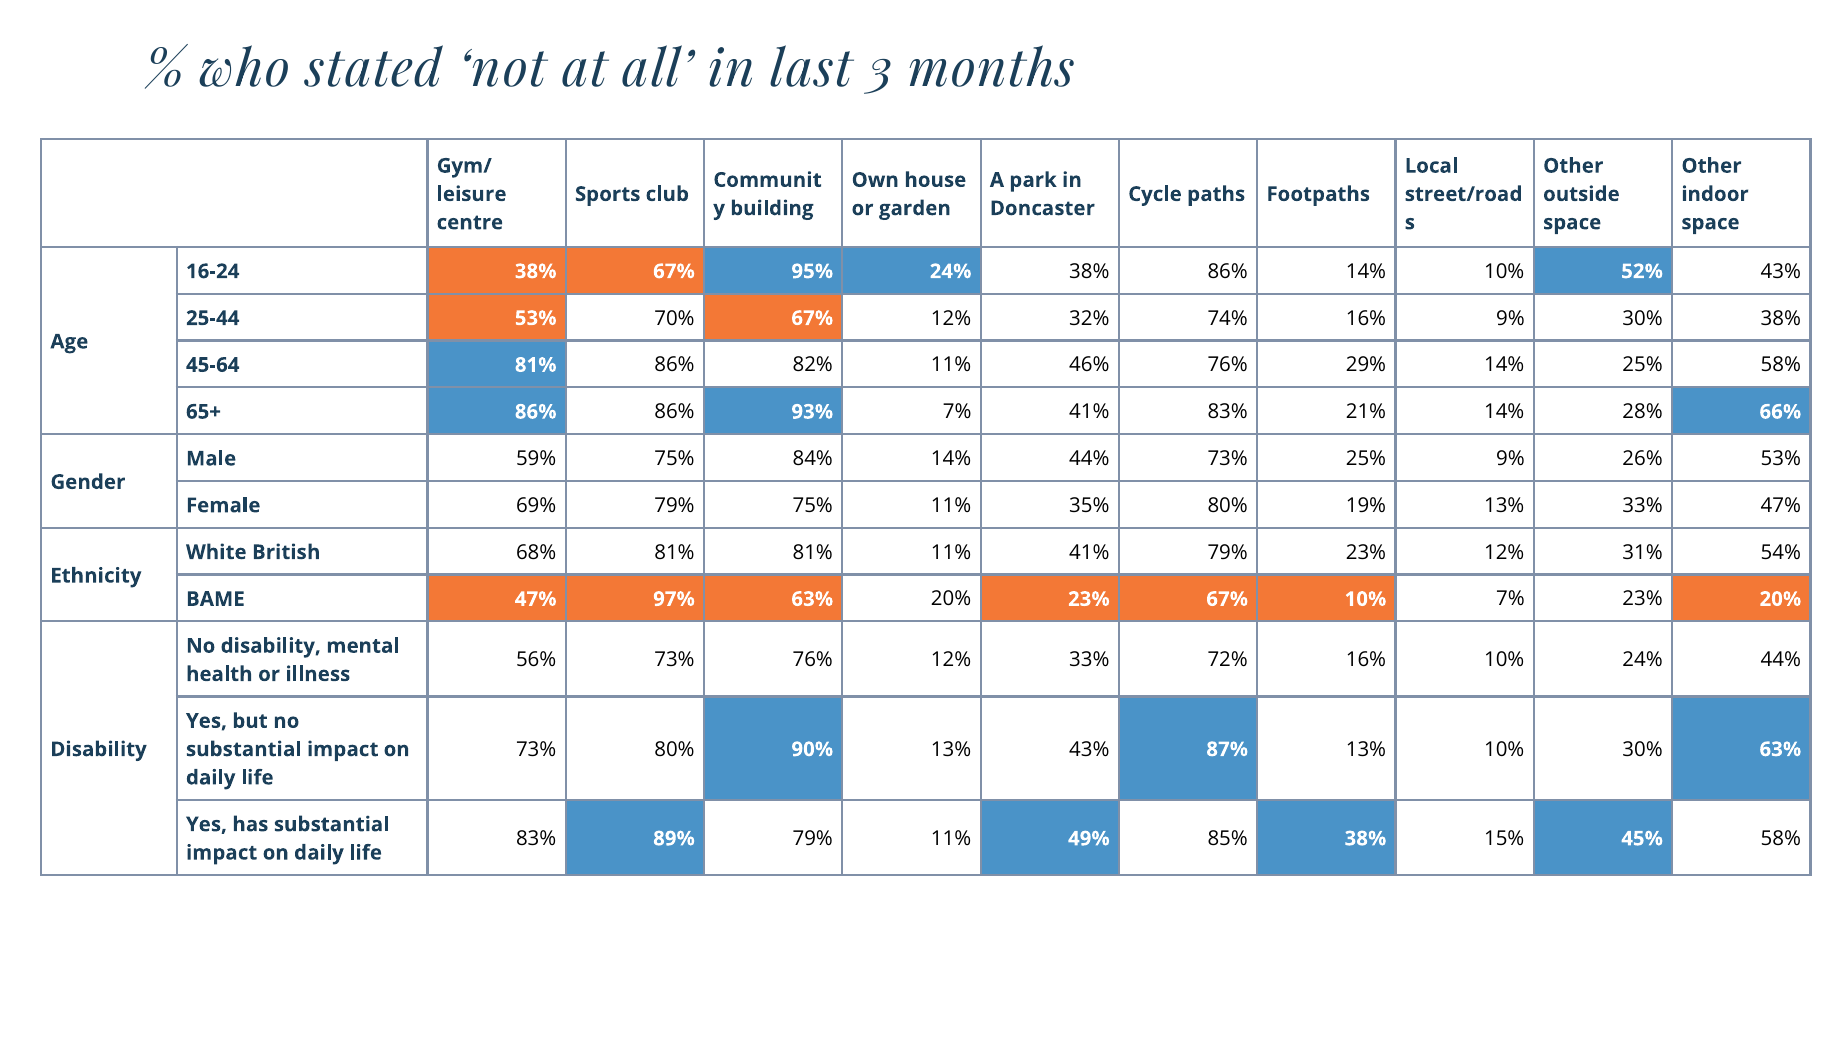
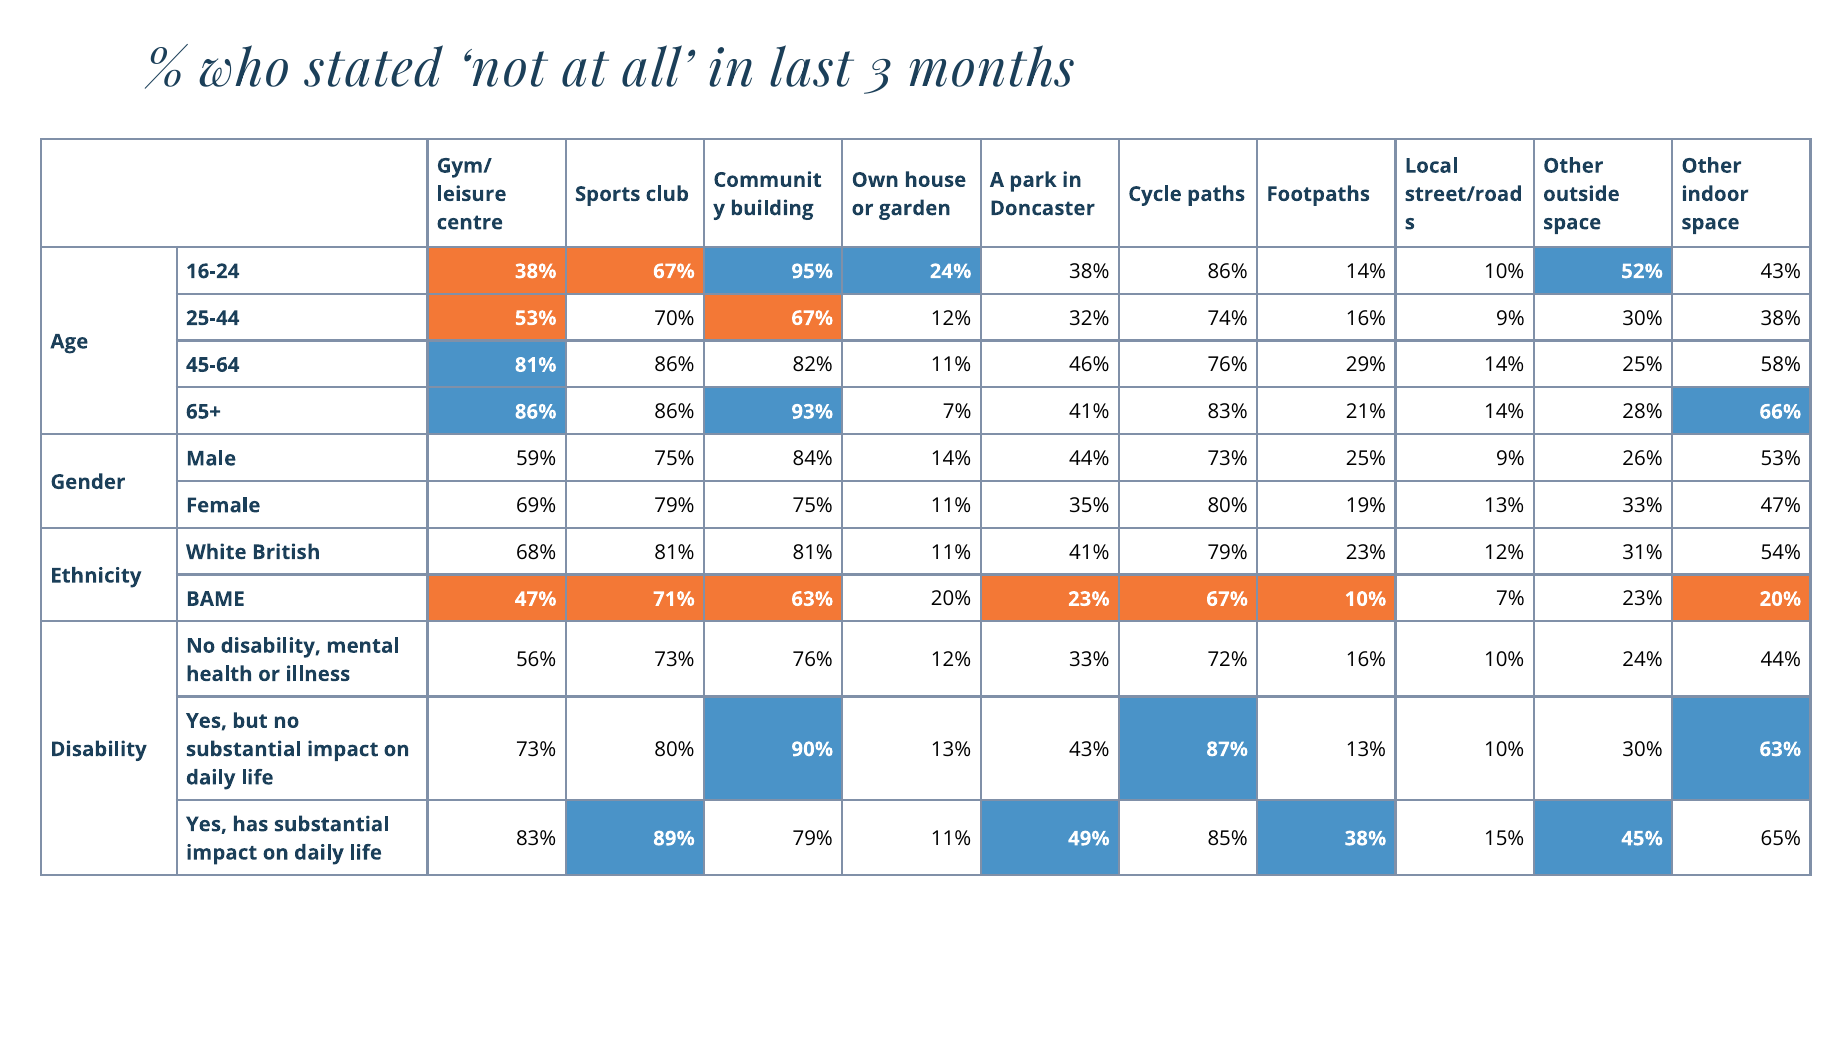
97%: 97% -> 71% (674, 599)
45% 58%: 58% -> 65% (1781, 839)
